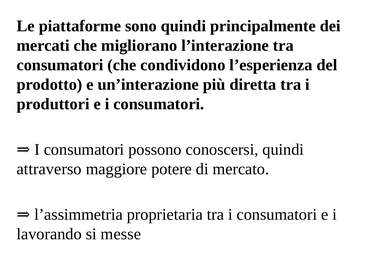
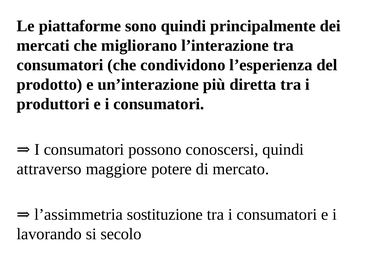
proprietaria: proprietaria -> sostituzione (165, 215)
messe: messe -> secolo (121, 234)
